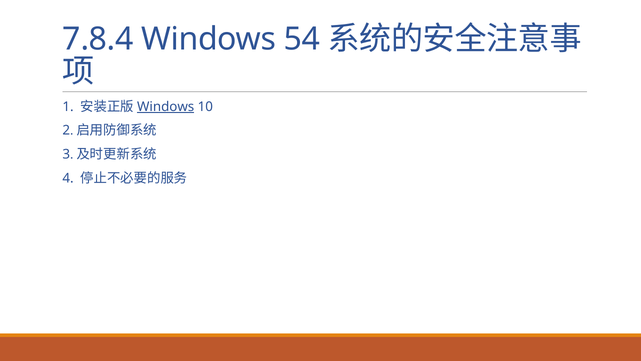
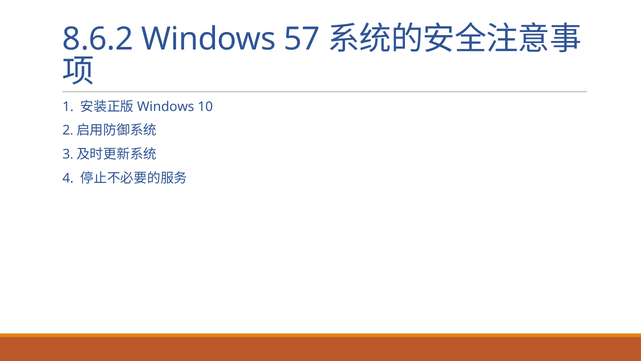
7.8.4: 7.8.4 -> 8.6.2 (98, 39)
54: 54 -> 57 (302, 39)
Windows underline: present -> none (166, 107)
